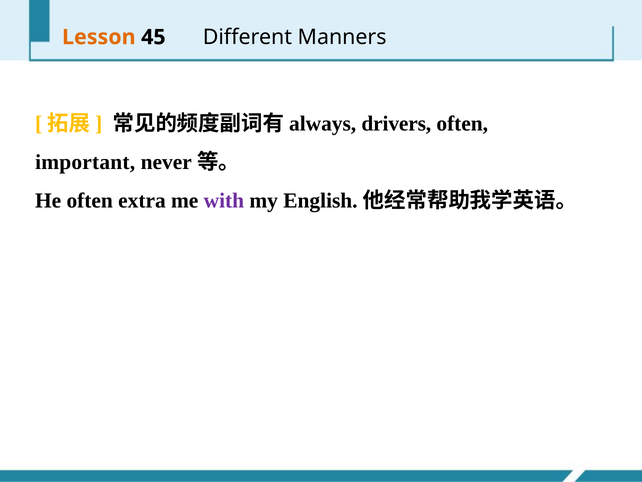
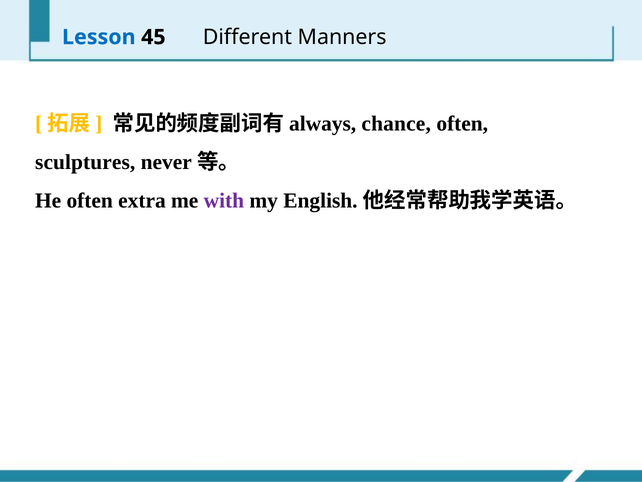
Lesson colour: orange -> blue (99, 37)
drivers: drivers -> chance (396, 124)
important: important -> sculptures (85, 162)
